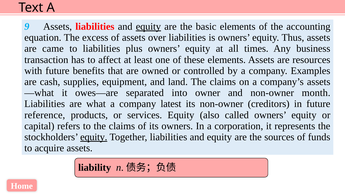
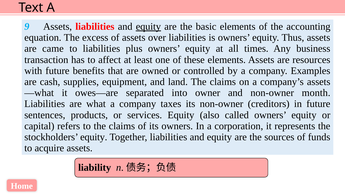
latest: latest -> taxes (171, 104)
reference: reference -> sentences (45, 115)
equity underline: present -> none (94, 137)
